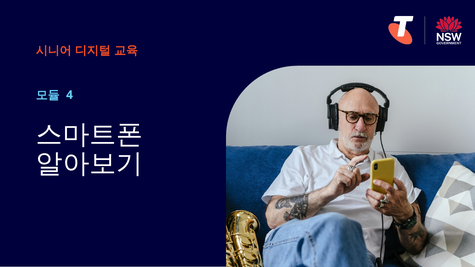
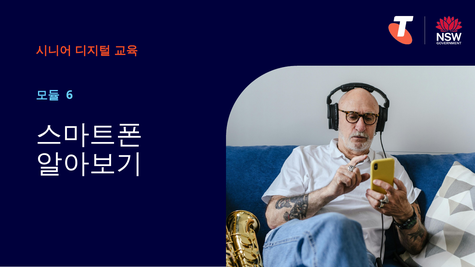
4: 4 -> 6 (69, 95)
